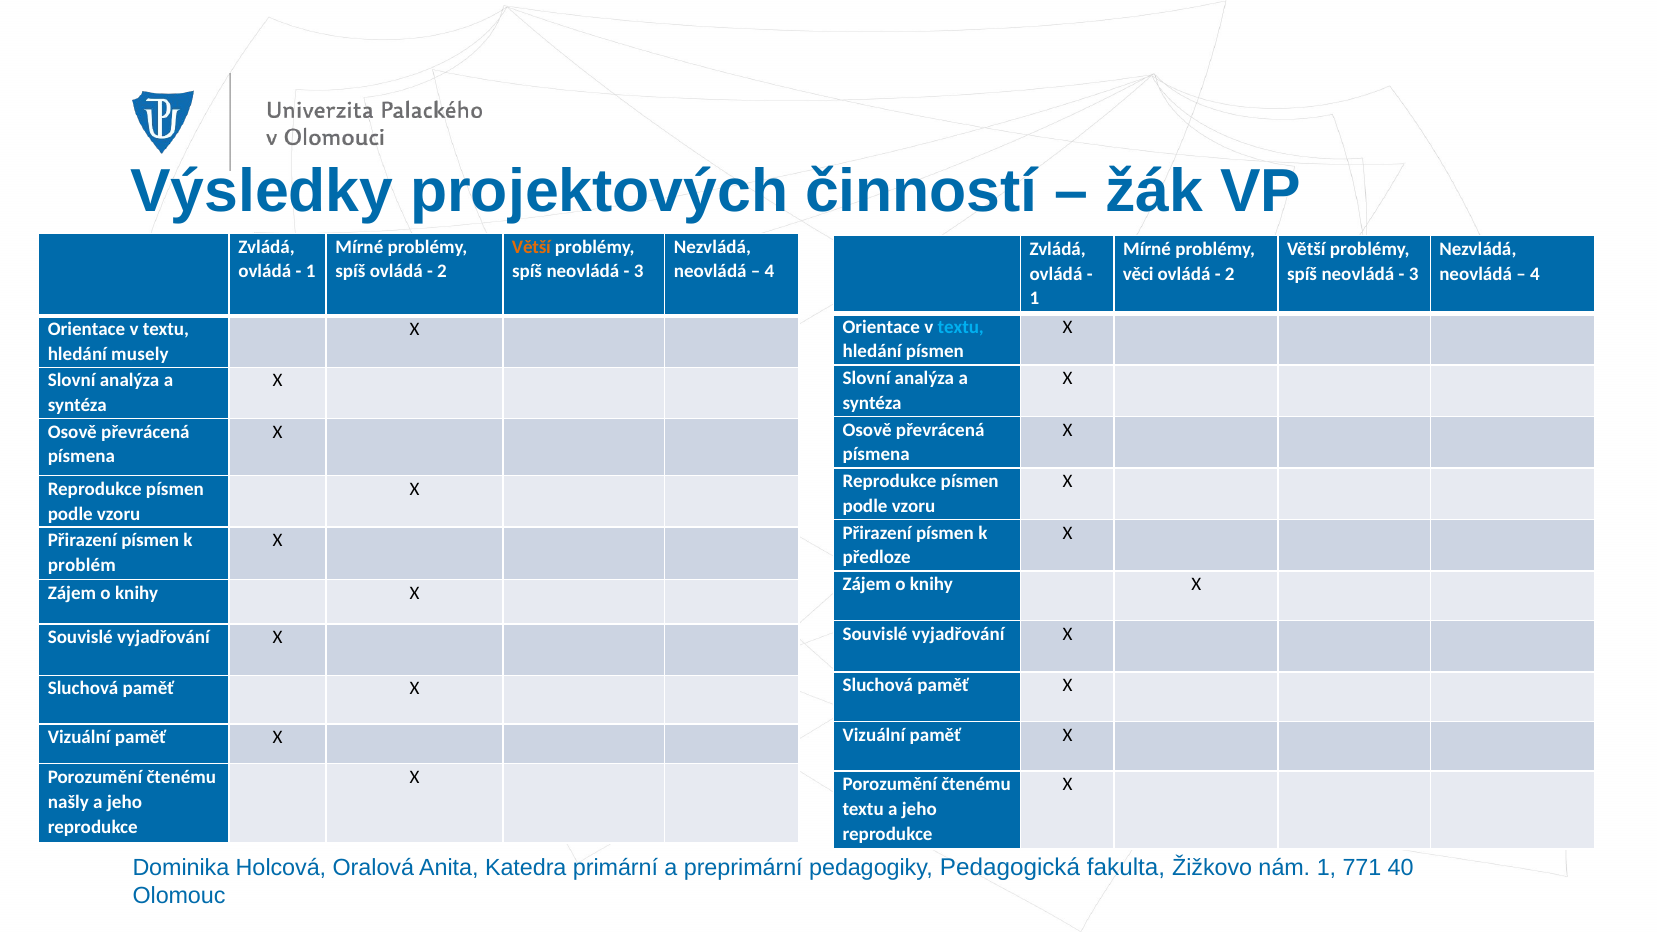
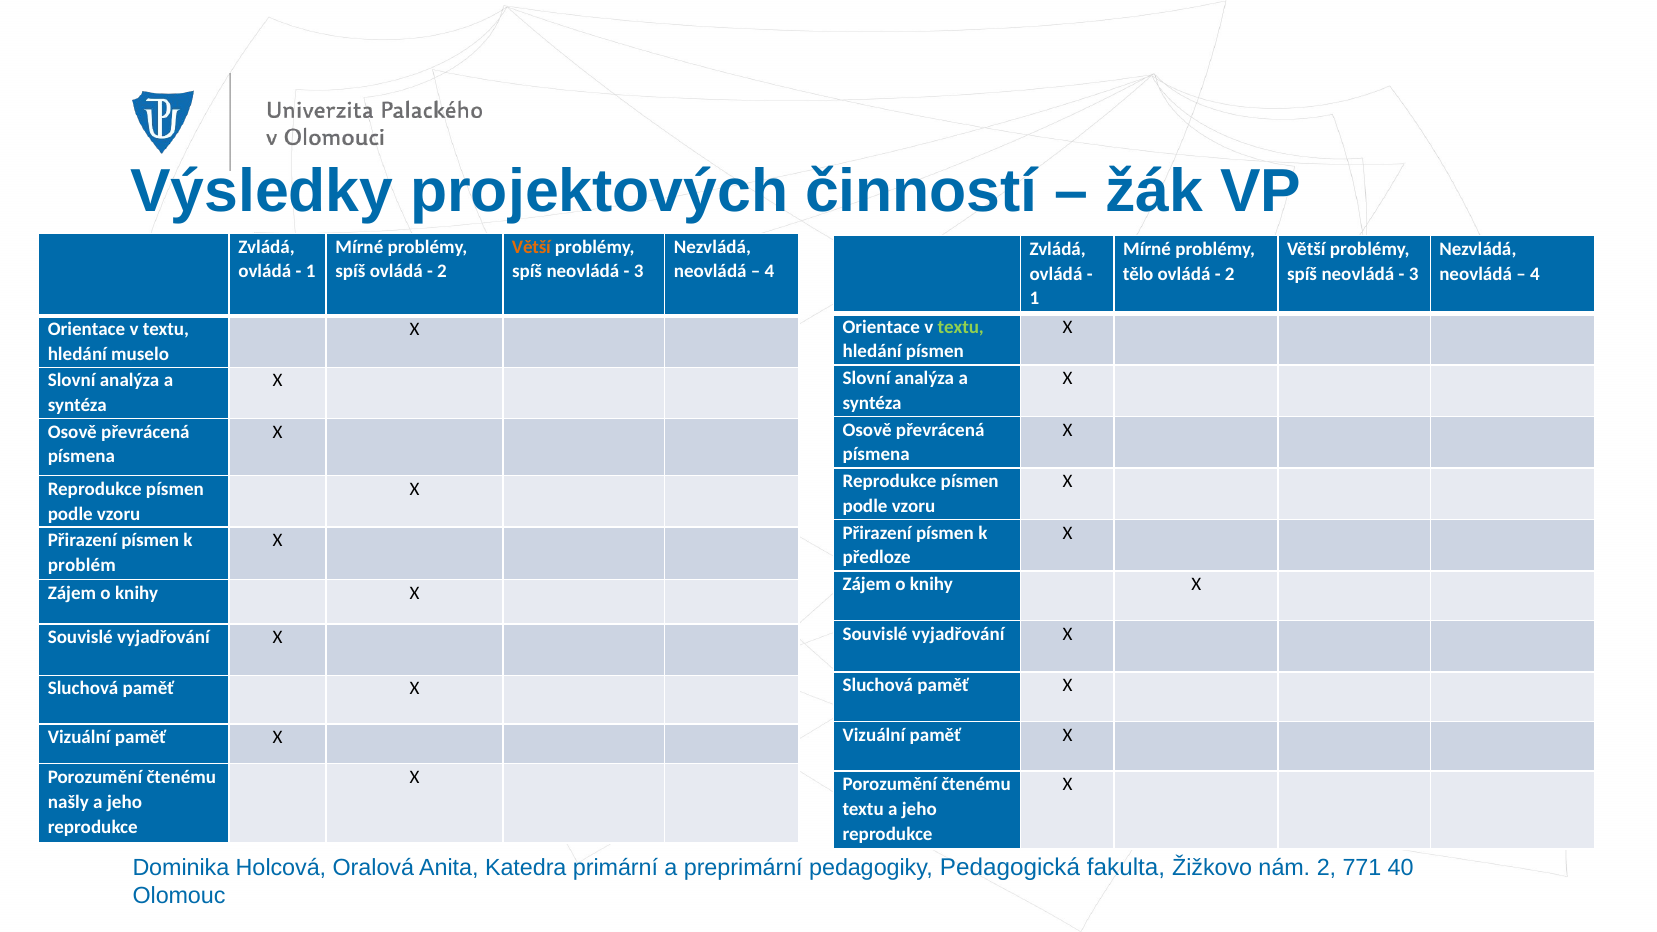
věci: věci -> tělo (1138, 274)
textu colour: light blue -> light green (961, 327)
musely: musely -> muselo (140, 354)
nám 1: 1 -> 2 (1326, 868)
